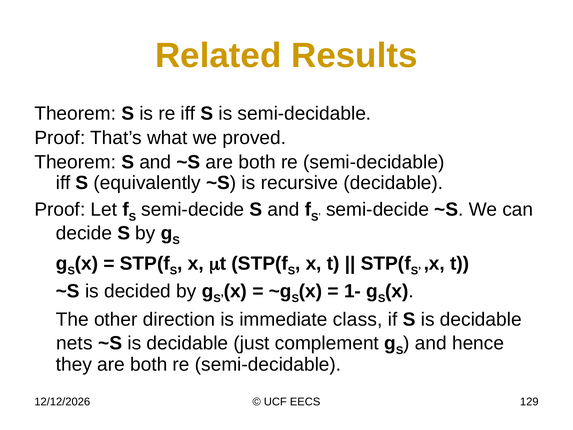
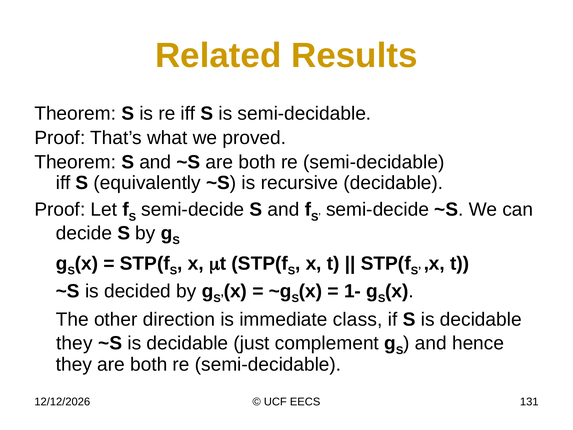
nets: nets -> they (74, 343)
129: 129 -> 131 (529, 402)
